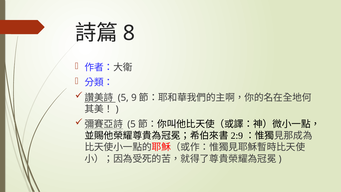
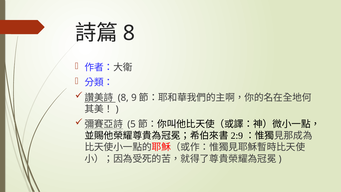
5: 5 -> 8 (123, 98)
